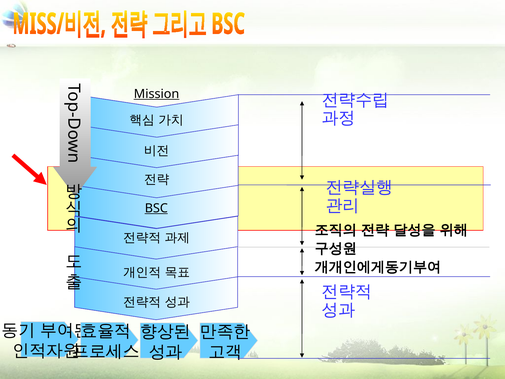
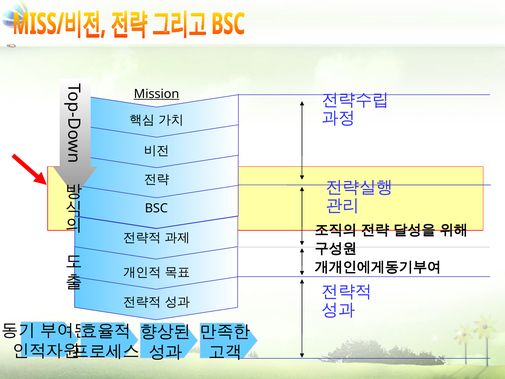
BSC underline: present -> none (156, 208)
